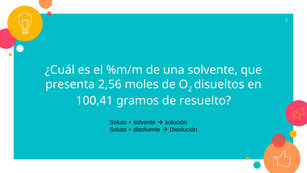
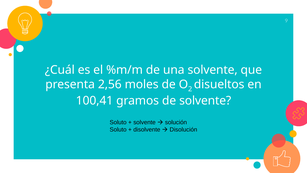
de resuelto: resuelto -> solvente (205, 101)
